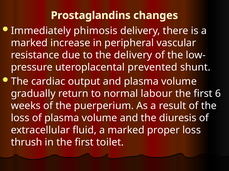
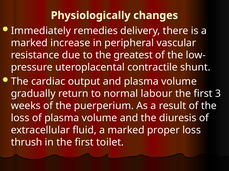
Prostaglandins: Prostaglandins -> Physiologically (91, 15)
phimosis: phimosis -> remedies (96, 31)
the delivery: delivery -> greatest (133, 55)
prevented: prevented -> contractile (153, 68)
6: 6 -> 3 (218, 94)
